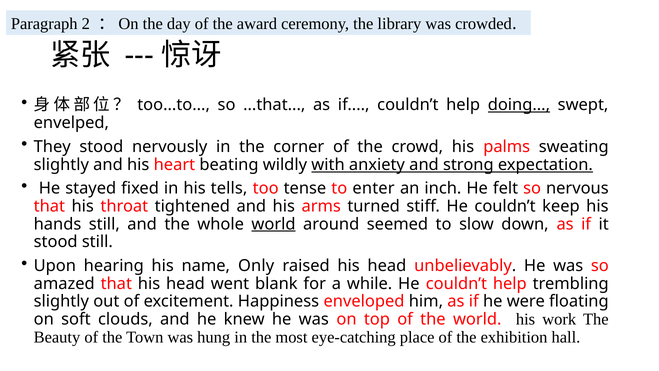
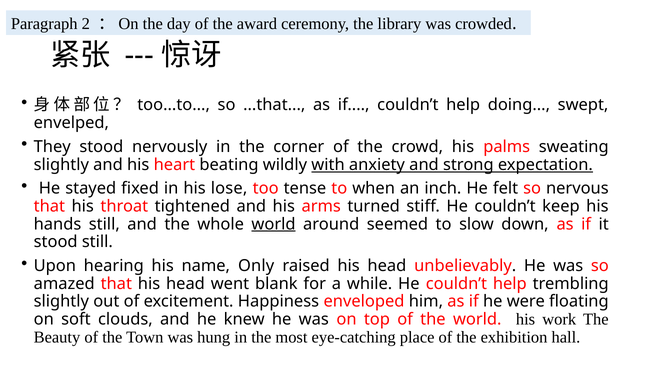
doing underline: present -> none (519, 105)
tells: tells -> lose (229, 188)
enter: enter -> when (374, 188)
